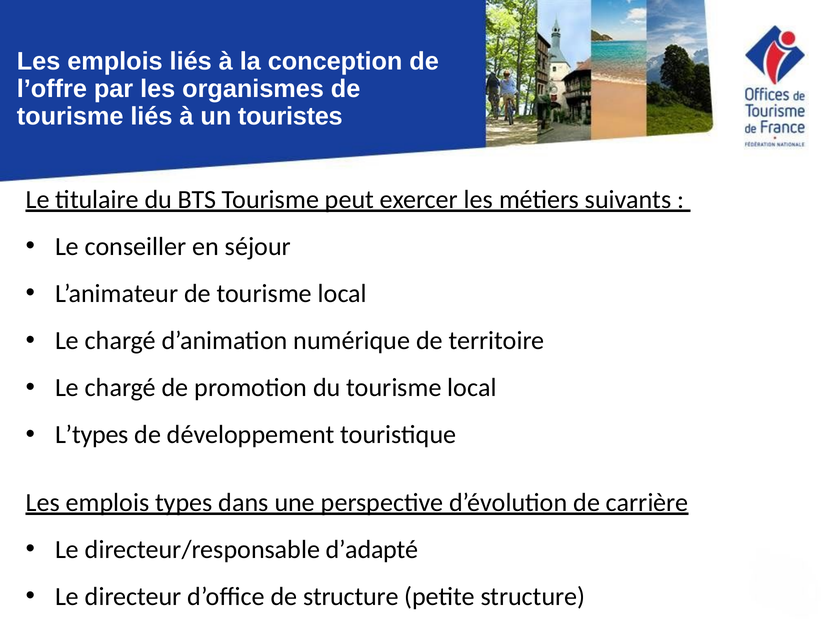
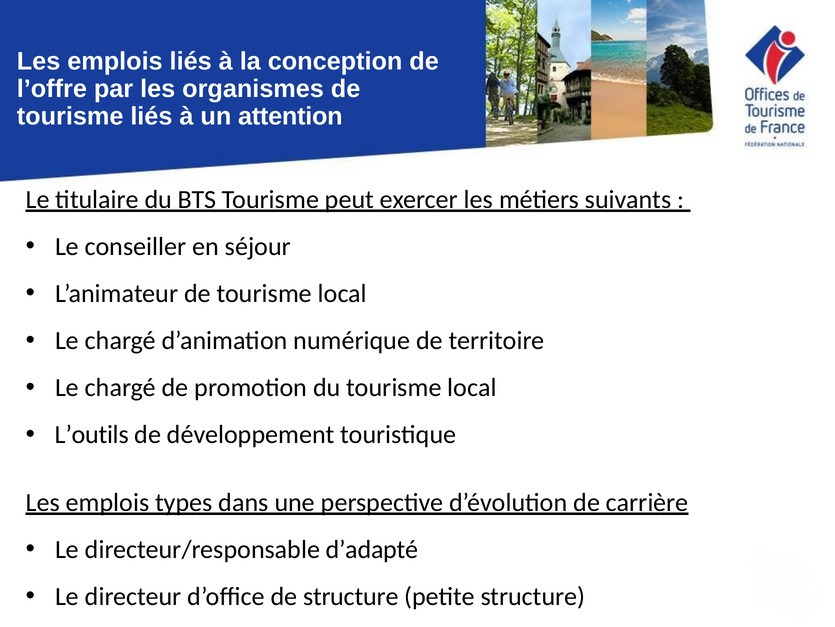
touristes: touristes -> attention (290, 116)
L’types: L’types -> L’outils (92, 434)
